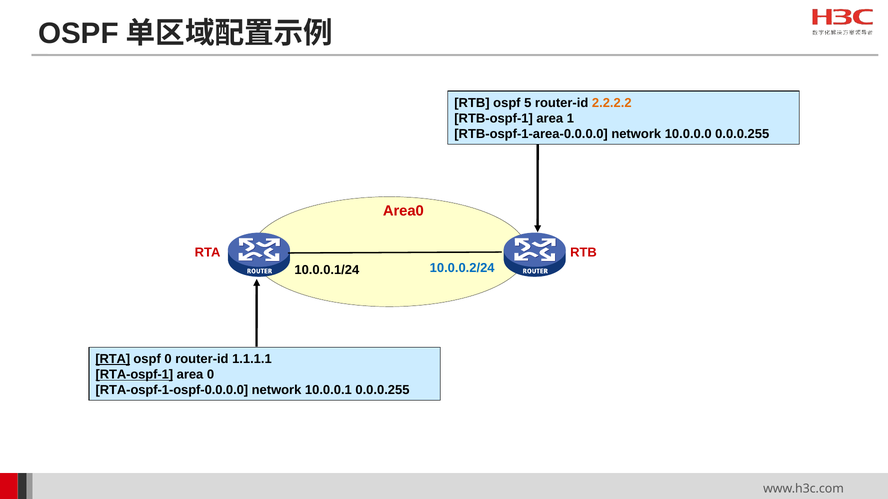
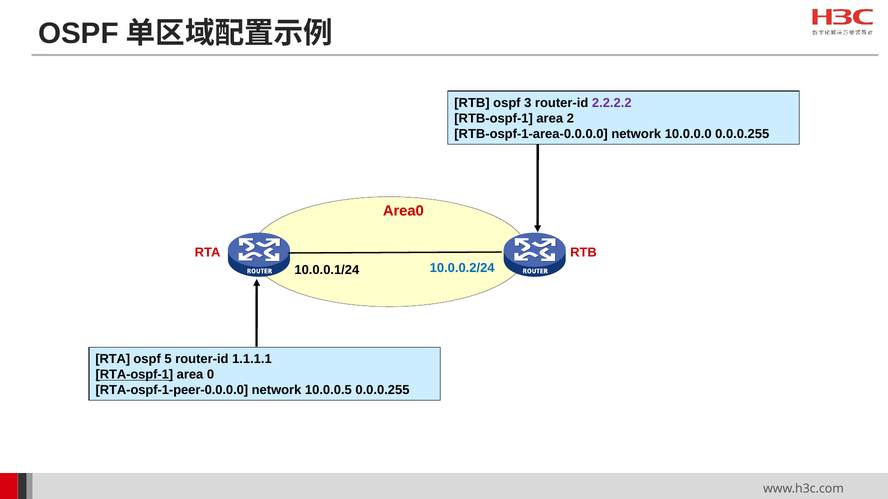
5: 5 -> 3 (528, 103)
2.2.2.2 colour: orange -> purple (612, 103)
1: 1 -> 2 (570, 119)
RTA underline: present -> none (113, 359)
ospf 0: 0 -> 5 (168, 359)
RTA-ospf-1-ospf-0.0.0.0: RTA-ospf-1-ospf-0.0.0.0 -> RTA-ospf-1-peer-0.0.0.0 (172, 390)
10.0.0.1: 10.0.0.1 -> 10.0.0.5 (328, 390)
